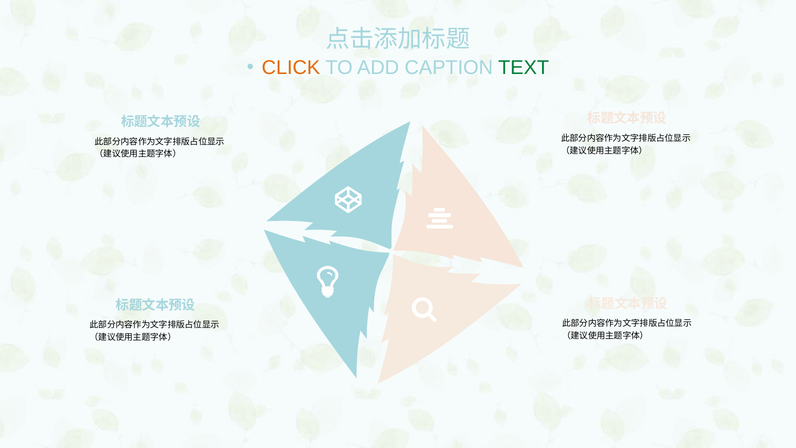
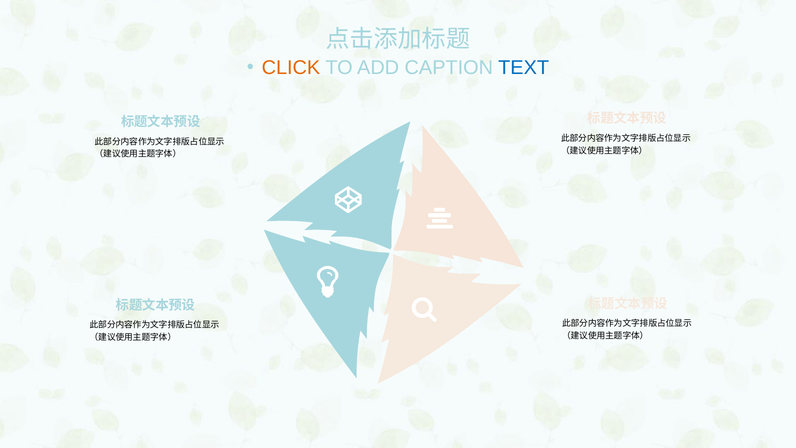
TEXT colour: green -> blue (524, 67)
